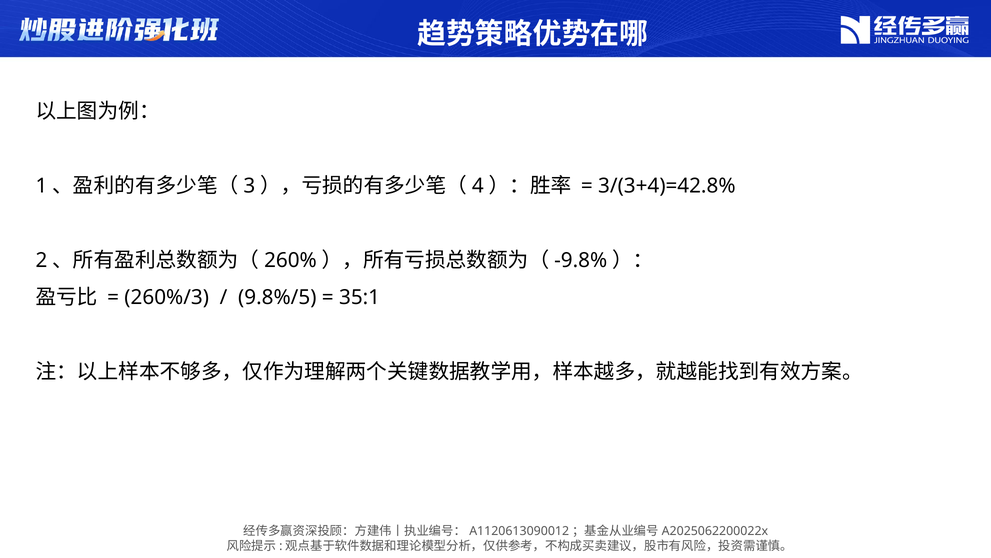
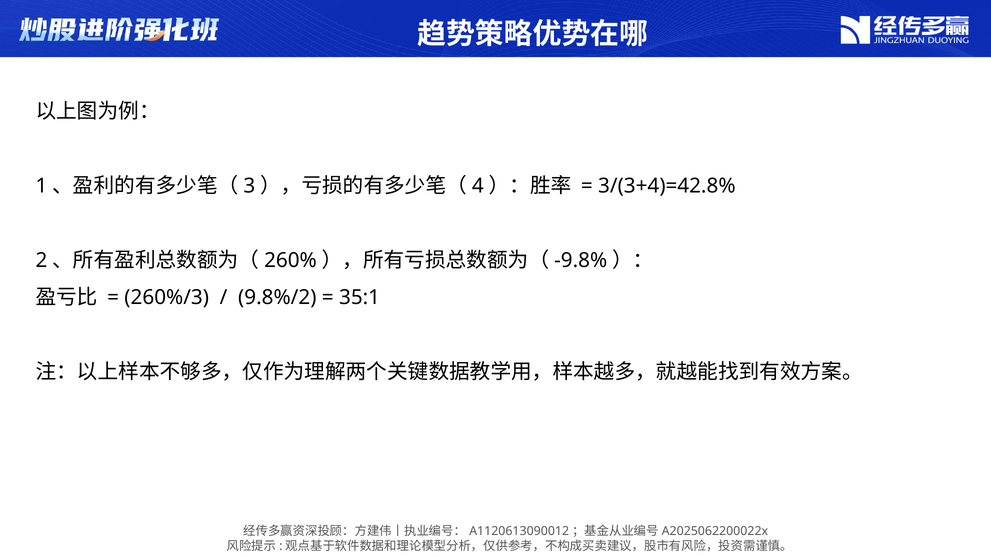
9.8%/5: 9.8%/5 -> 9.8%/2 (277, 297)
